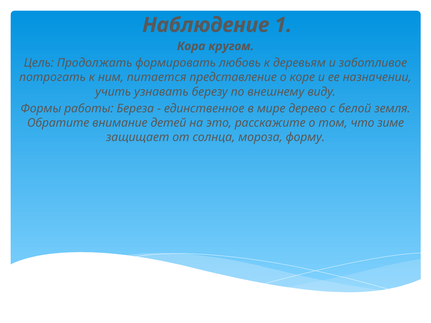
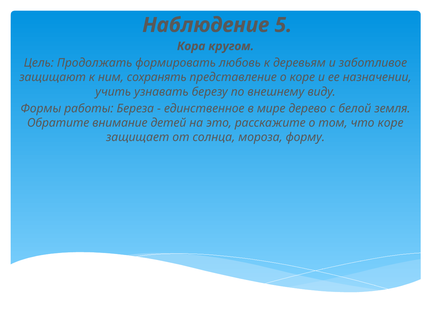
1: 1 -> 5 (283, 25)
потрогать: потрогать -> защищают (53, 77)
питается: питается -> сохранять (157, 77)
что зиме: зиме -> коре (391, 123)
